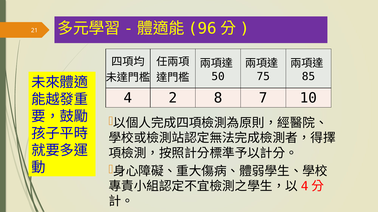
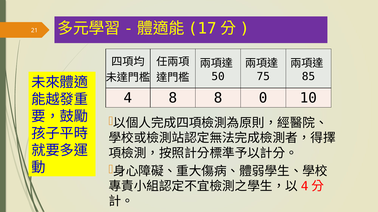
96: 96 -> 17 (202, 28)
4 2: 2 -> 8 (173, 98)
7: 7 -> 0 (263, 98)
